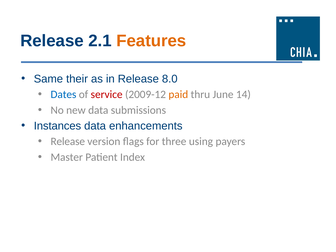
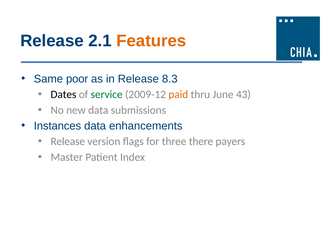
their: their -> poor (77, 79)
8.0: 8.0 -> 8.3 (170, 79)
Dates colour: blue -> black (63, 95)
service colour: red -> green (107, 95)
14: 14 -> 43 (243, 95)
using: using -> there (201, 142)
